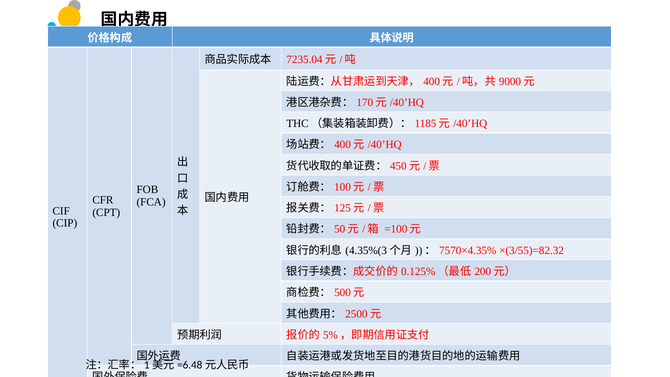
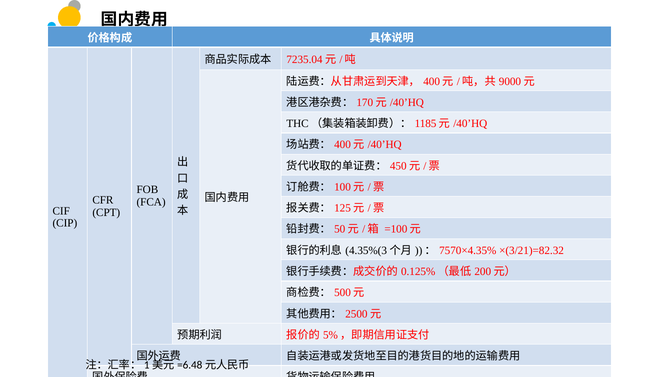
×(3/55)=82.32: ×(3/55)=82.32 -> ×(3/21)=82.32 (532, 250)
